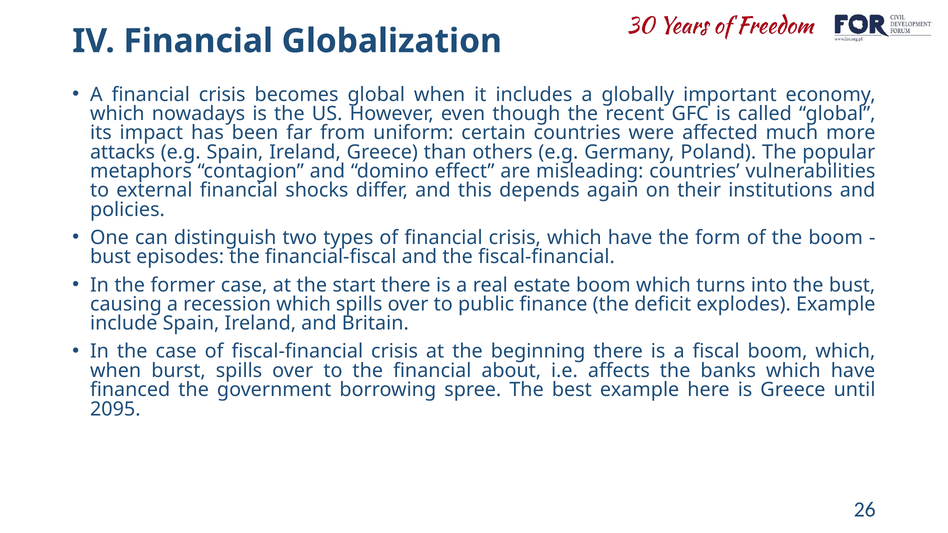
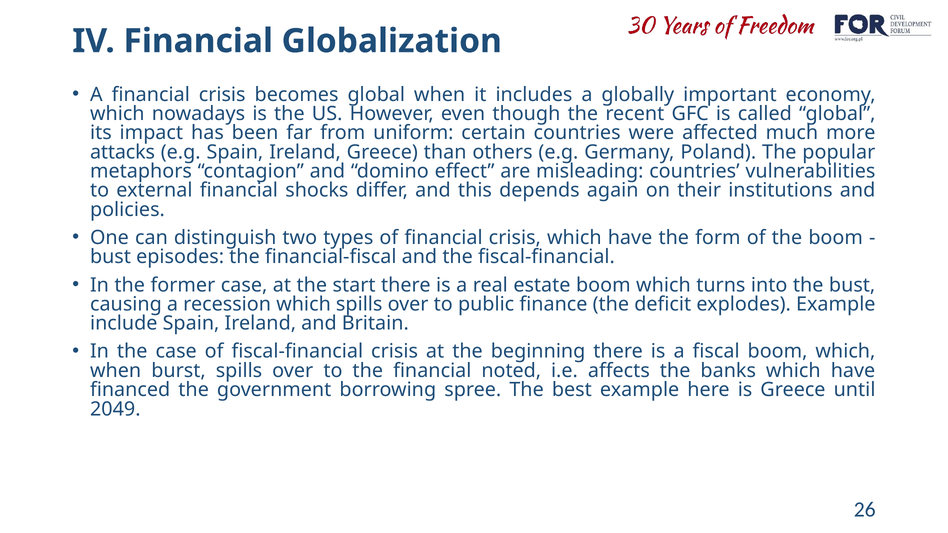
about: about -> noted (511, 371)
2095: 2095 -> 2049 (115, 409)
